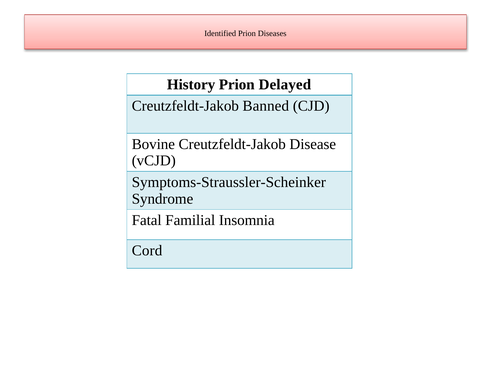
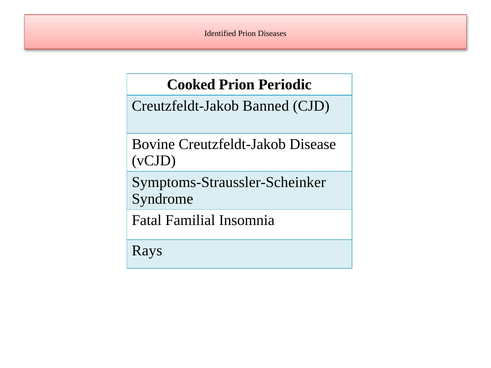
History: History -> Cooked (191, 84)
Delayed: Delayed -> Periodic (285, 84)
Cord: Cord -> Rays (147, 251)
